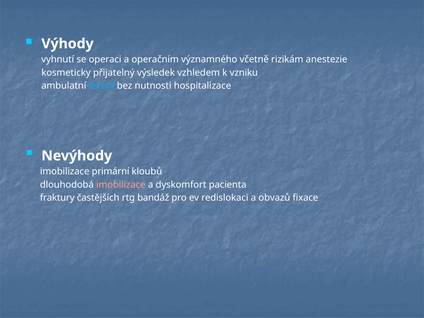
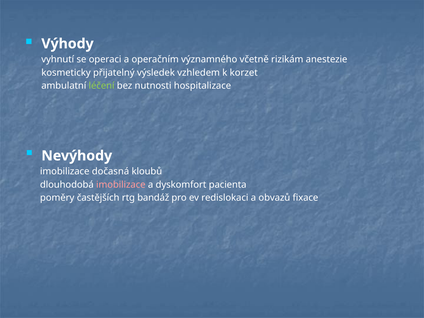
vzniku: vzniku -> korzet (244, 73)
léčení colour: light blue -> light green (102, 86)
primární: primární -> dočasná (110, 171)
fraktury: fraktury -> poměry (57, 198)
